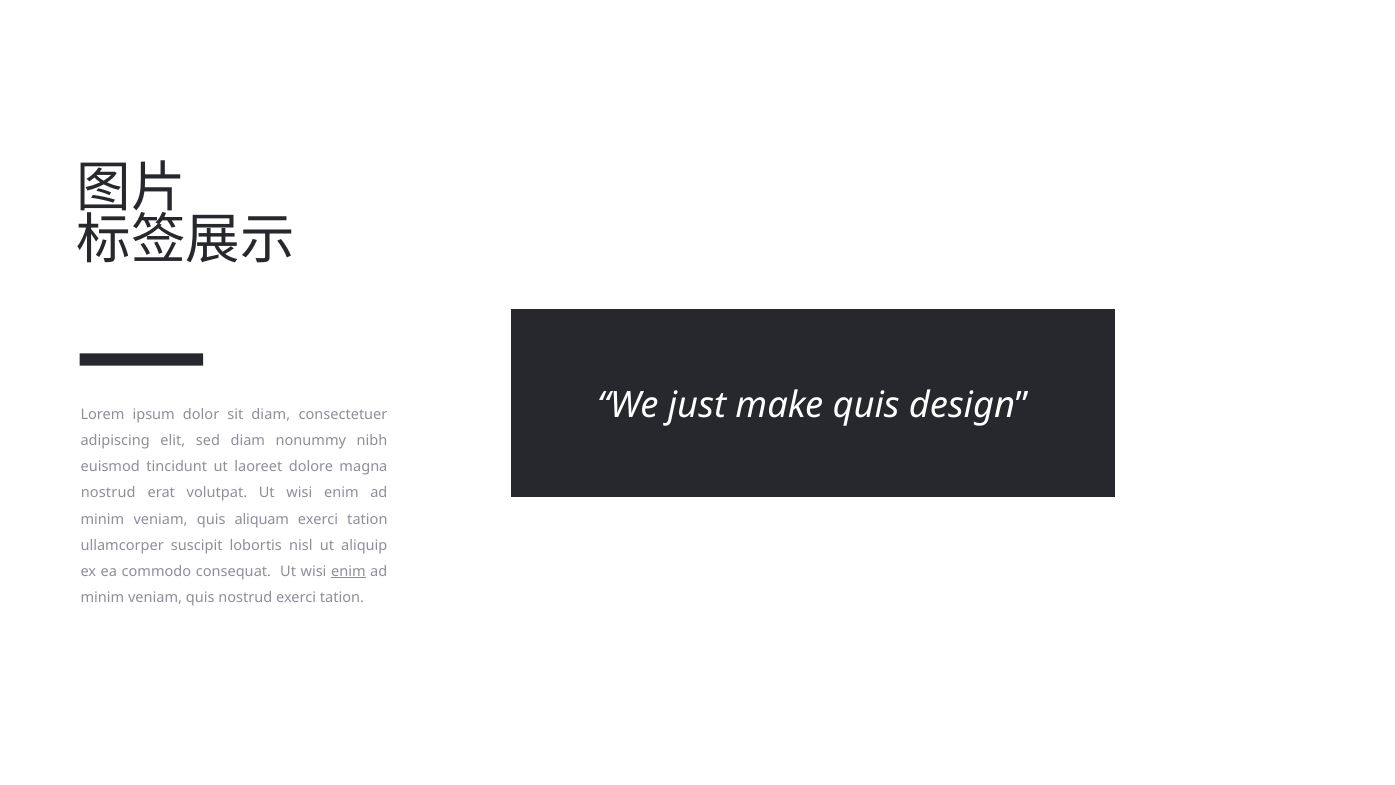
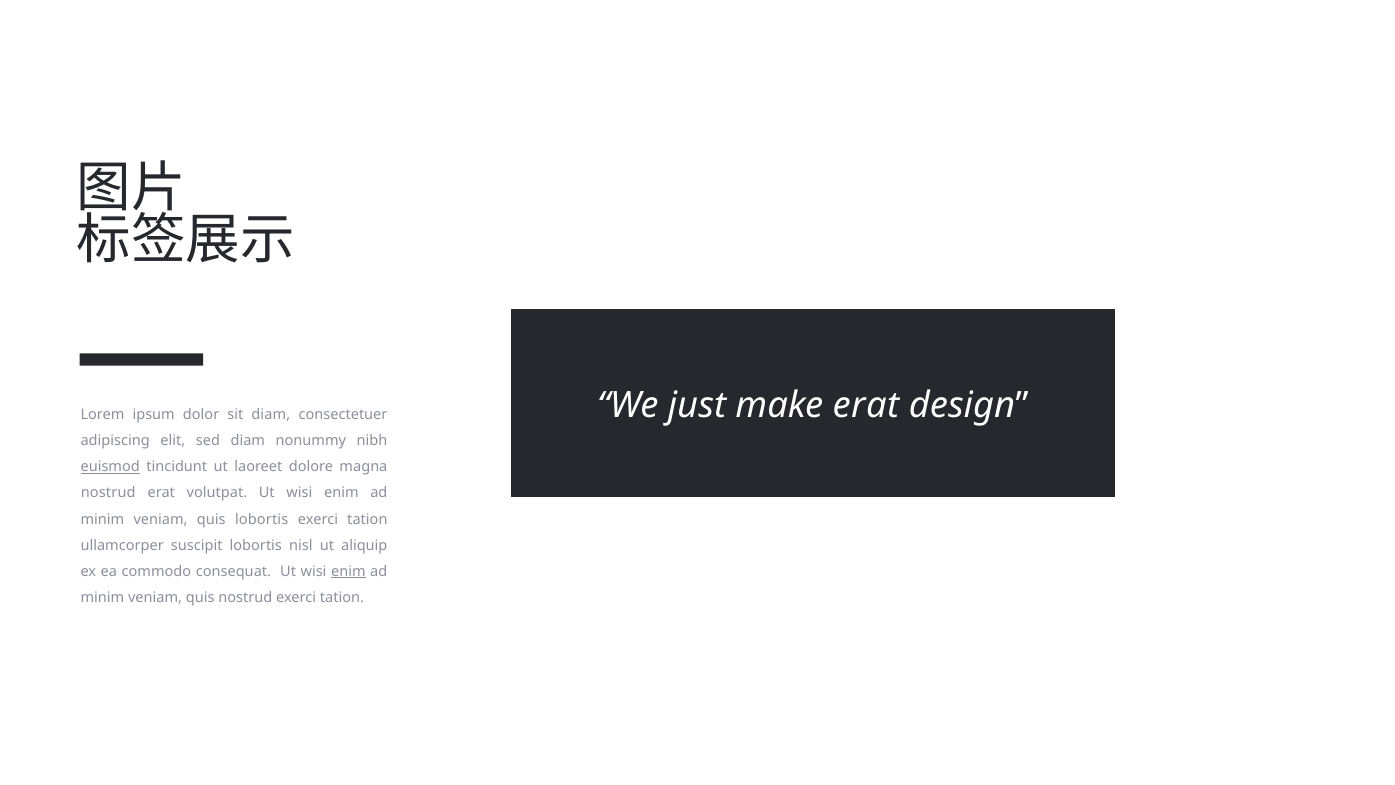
make quis: quis -> erat (866, 405)
euismod underline: none -> present (110, 467)
quis aliquam: aliquam -> lobortis (262, 519)
